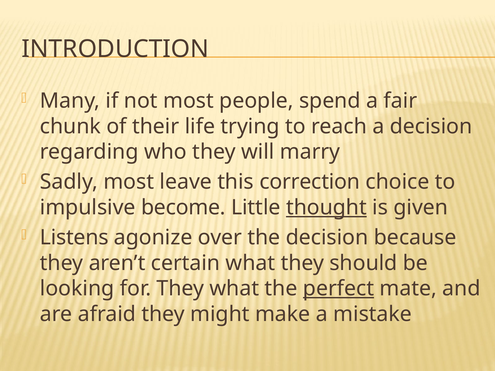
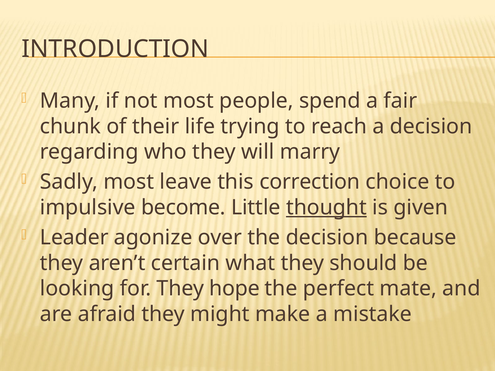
Listens: Listens -> Leader (74, 238)
They what: what -> hope (234, 289)
perfect underline: present -> none (338, 289)
